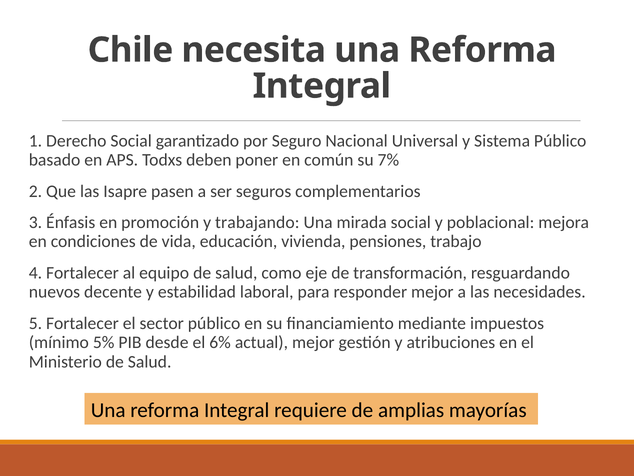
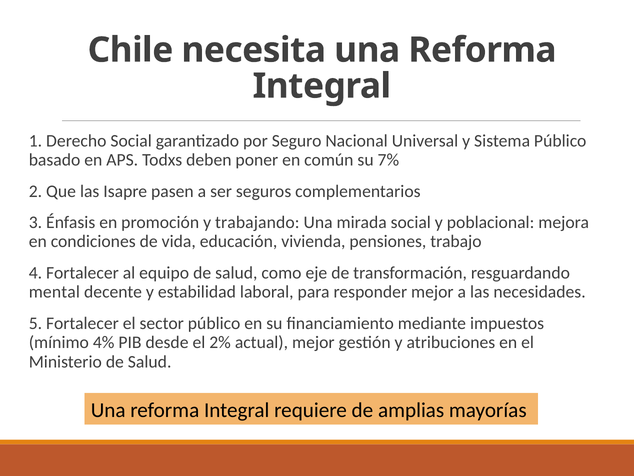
nuevos: nuevos -> mental (54, 292)
5%: 5% -> 4% (104, 342)
6%: 6% -> 2% (220, 342)
